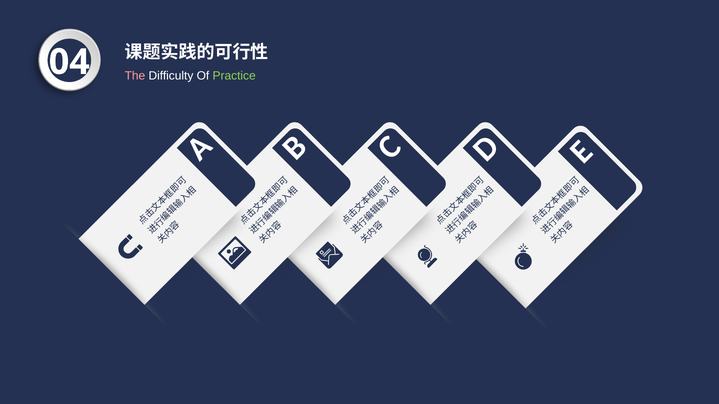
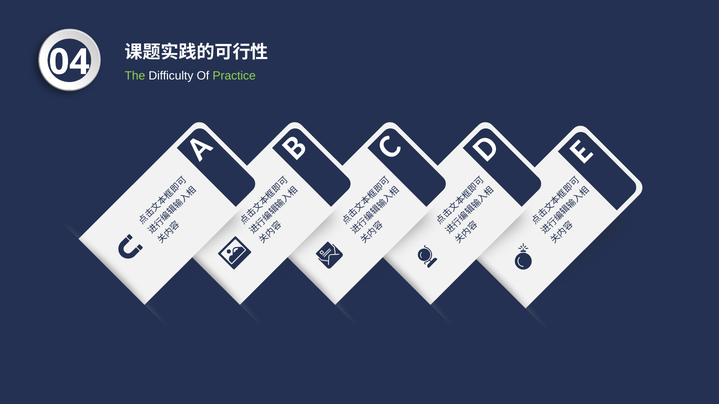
The colour: pink -> light green (135, 76)
